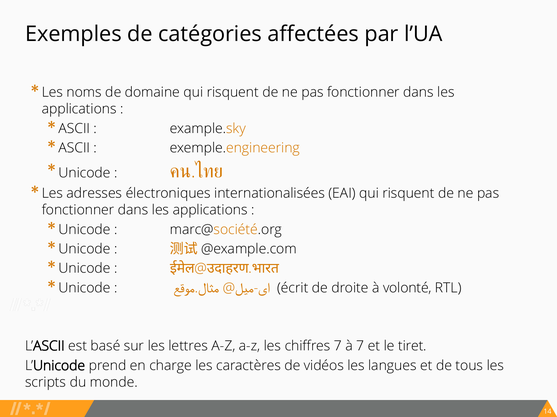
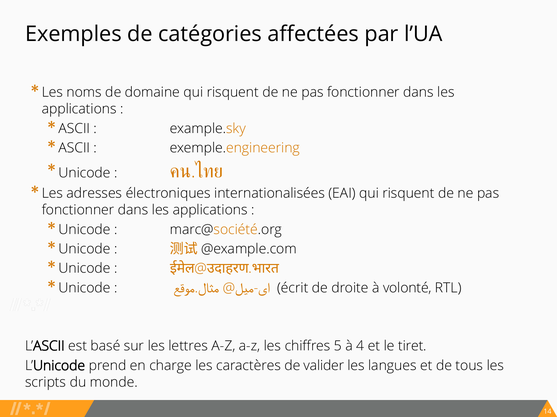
chiffres 7: 7 -> 5 (338, 346)
à 7: 7 -> 4 (360, 346)
vidéos: vidéos -> valider (324, 366)
